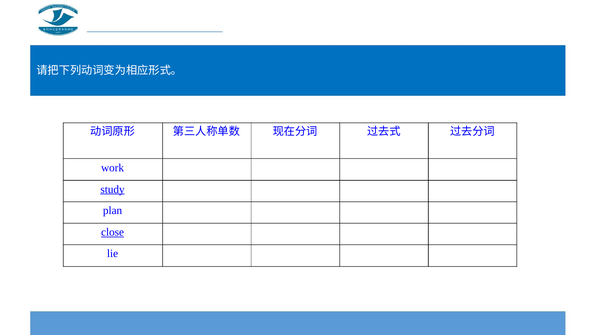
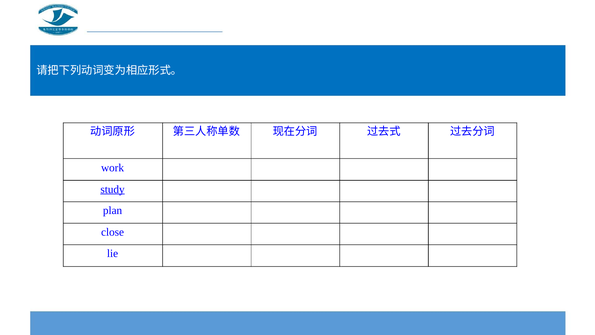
close underline: present -> none (113, 232)
